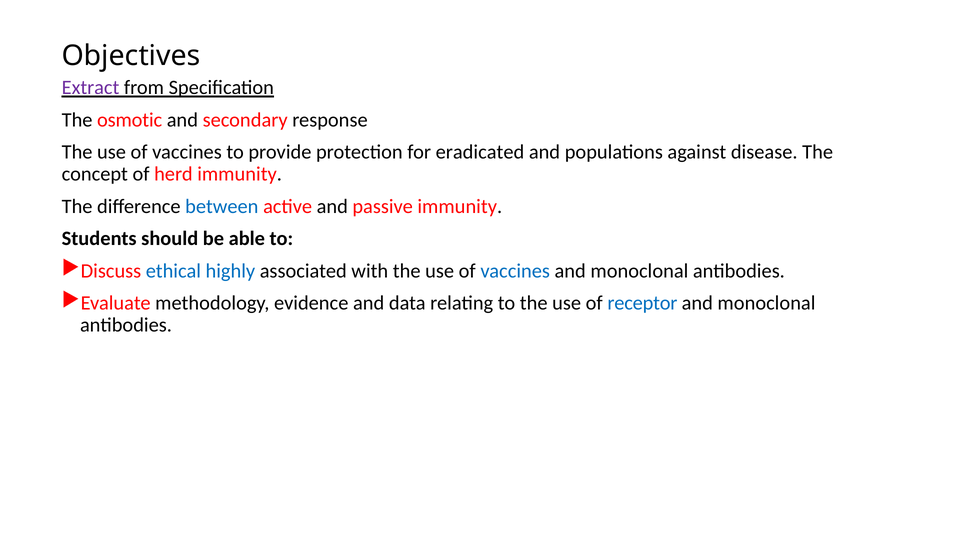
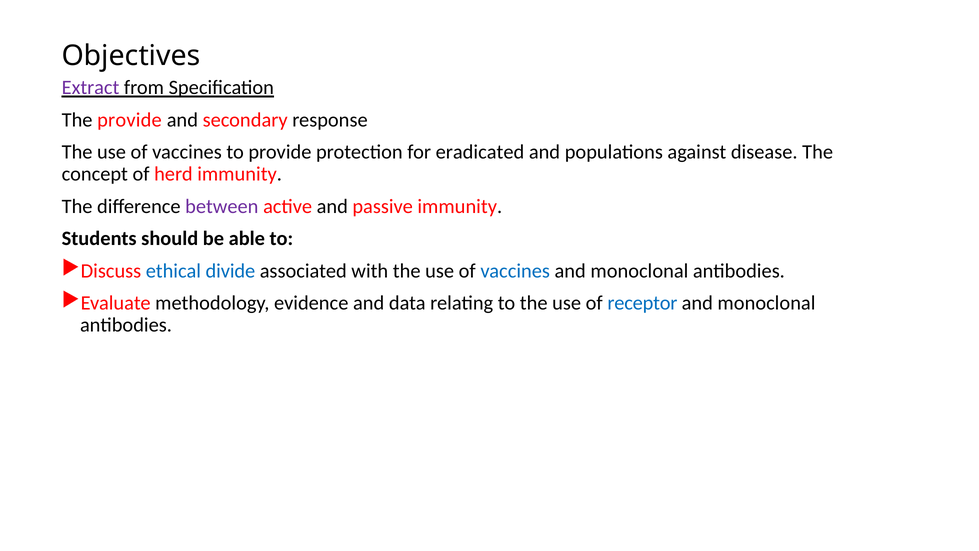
The osmotic: osmotic -> provide (129, 120)
between colour: blue -> purple (222, 206)
highly: highly -> divide (230, 271)
